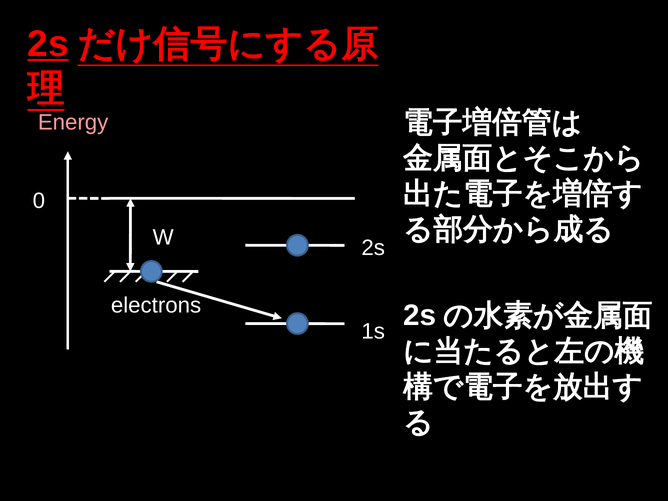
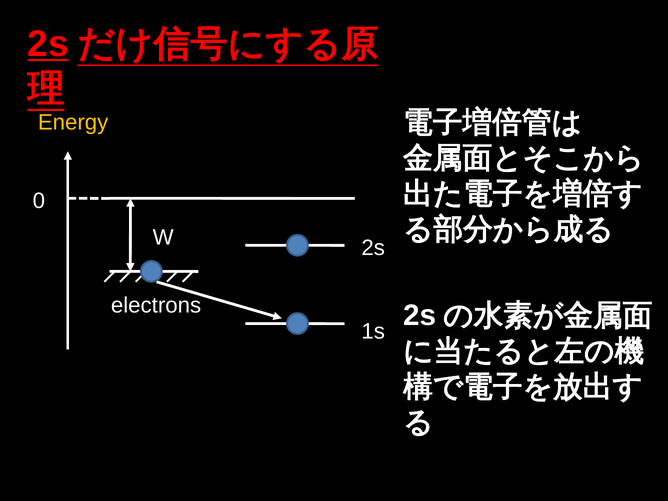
Energy colour: pink -> yellow (73, 123)
